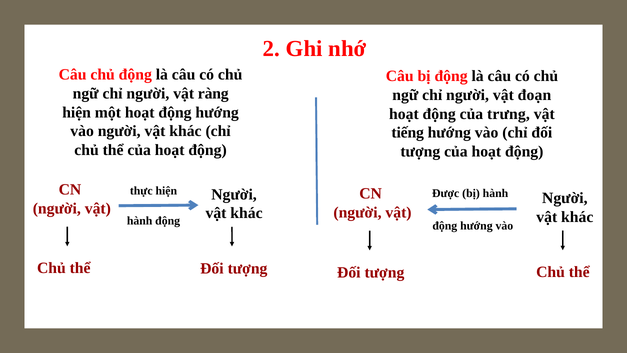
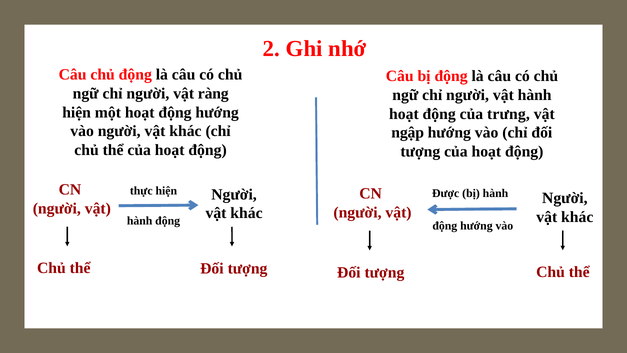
vật đoạn: đoạn -> hành (535, 95)
tiếng: tiếng -> ngập (408, 133)
